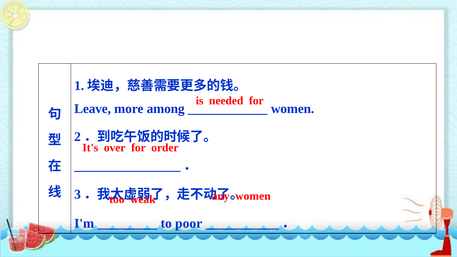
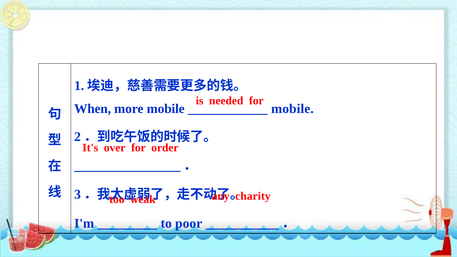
Leave: Leave -> When (93, 109)
more among: among -> mobile (166, 109)
women: women -> mobile (292, 109)
women: women -> charity (253, 196)
